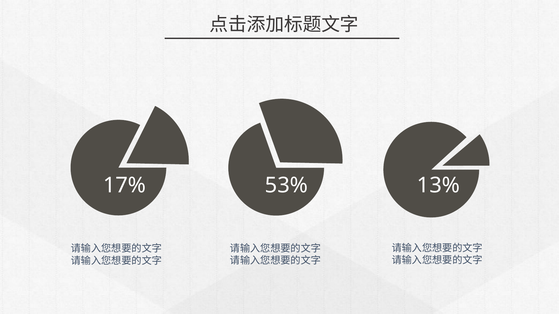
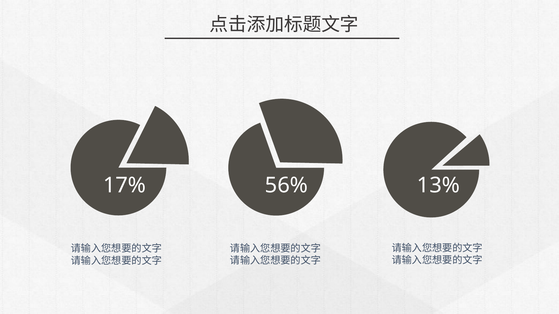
53%: 53% -> 56% (286, 186)
